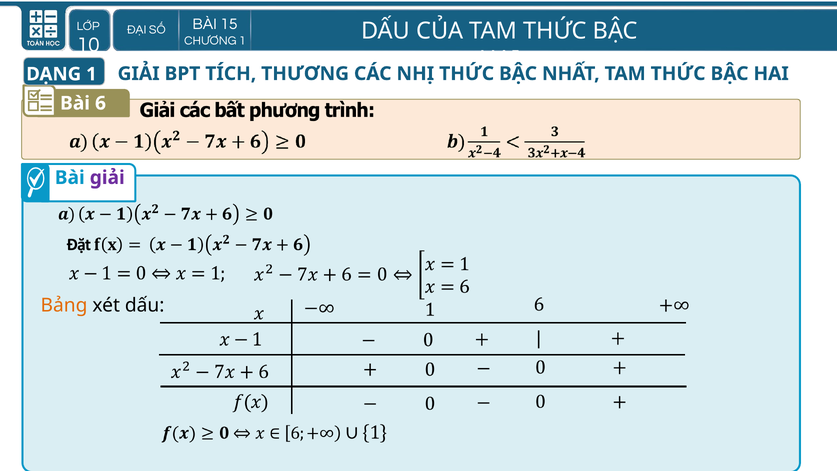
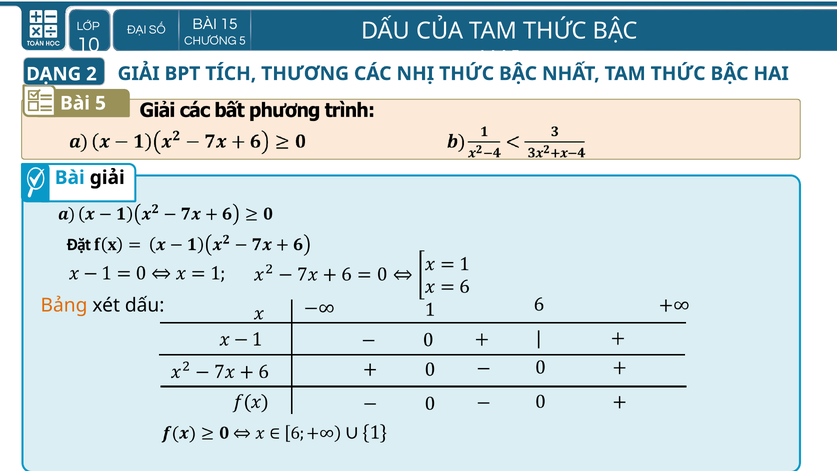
1: 1 -> 5 (242, 41)
DẠNG 1: 1 -> 2 (91, 74)
Bài 6: 6 -> 5 (100, 103)
giải colour: purple -> black (107, 178)
